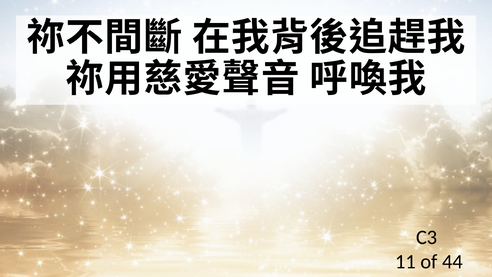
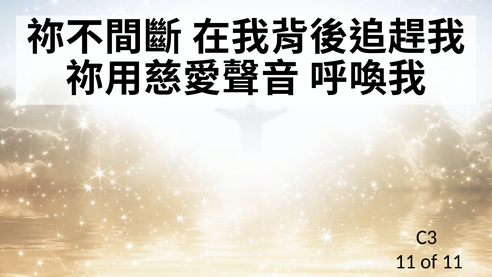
of 44: 44 -> 11 (453, 262)
